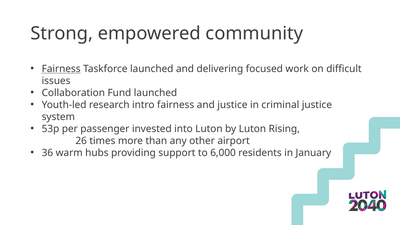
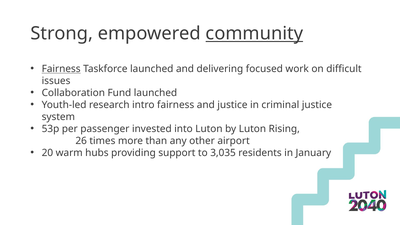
community underline: none -> present (254, 34)
36: 36 -> 20 (47, 153)
6,000: 6,000 -> 3,035 (223, 153)
